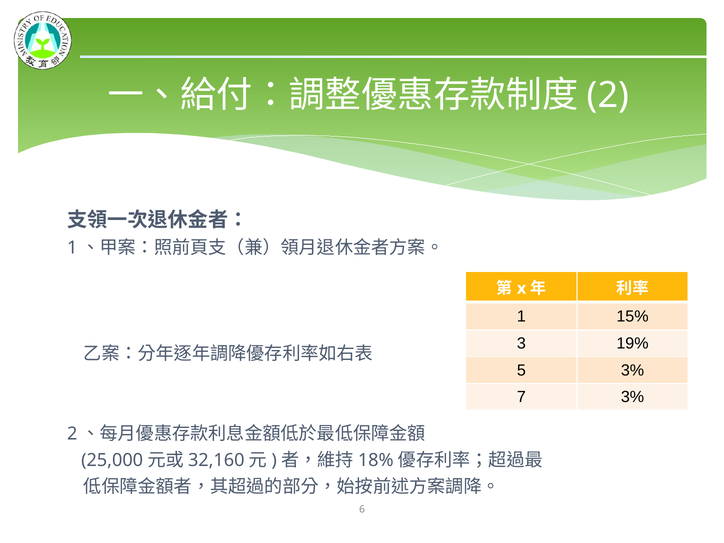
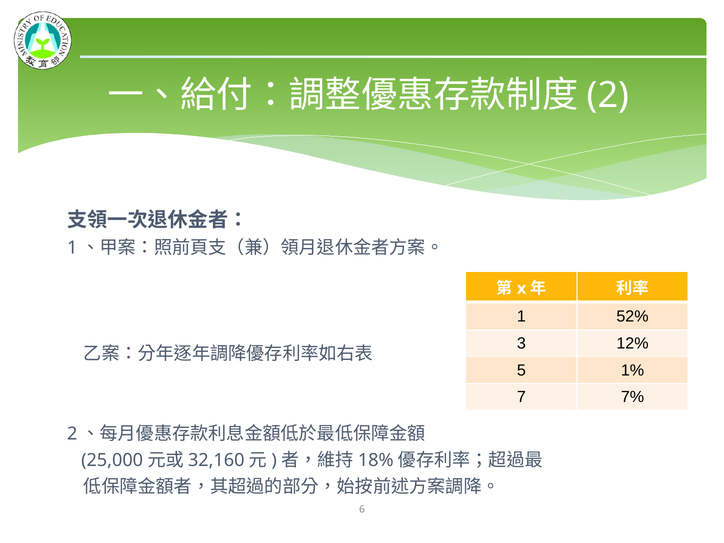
15%: 15% -> 52% (633, 316)
19%: 19% -> 12% (633, 344)
5 3%: 3% -> 1% (633, 370)
7 3%: 3% -> 7% (633, 397)
